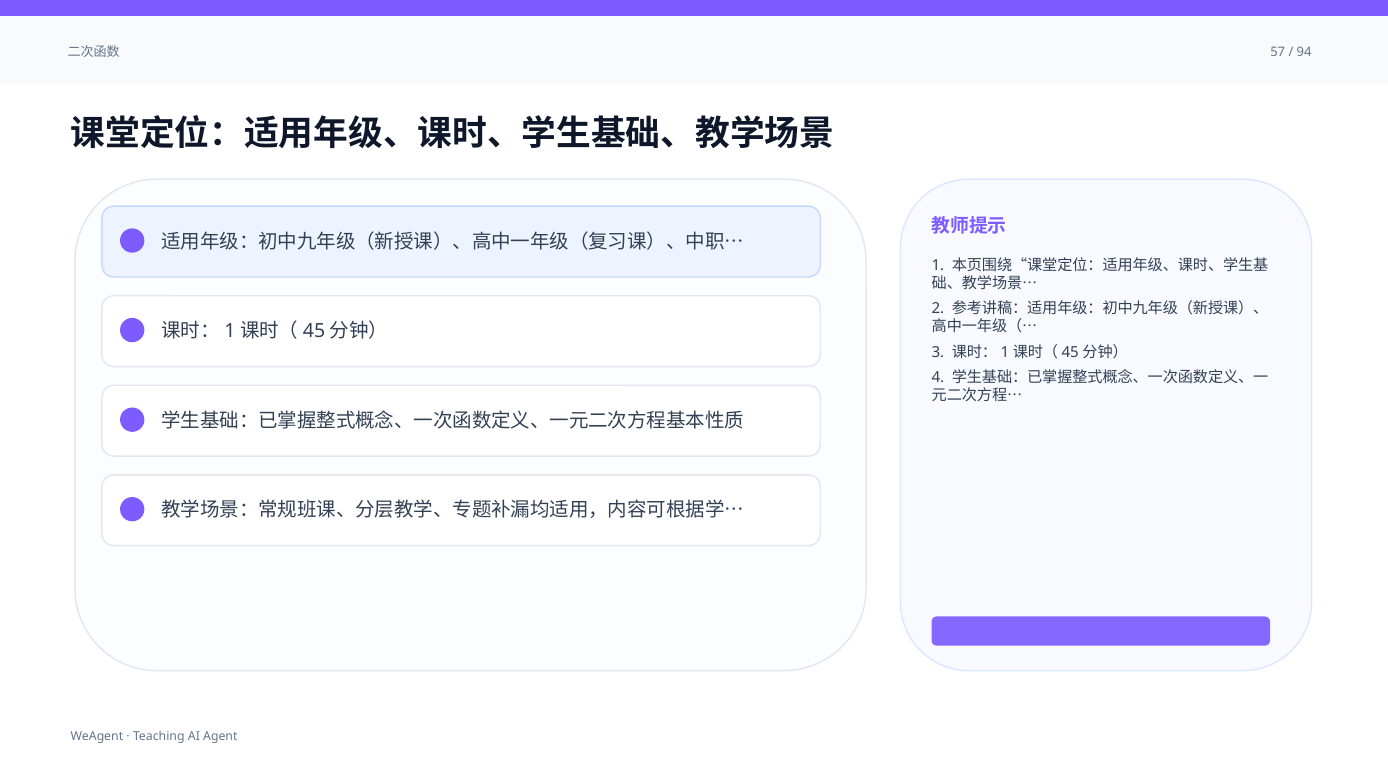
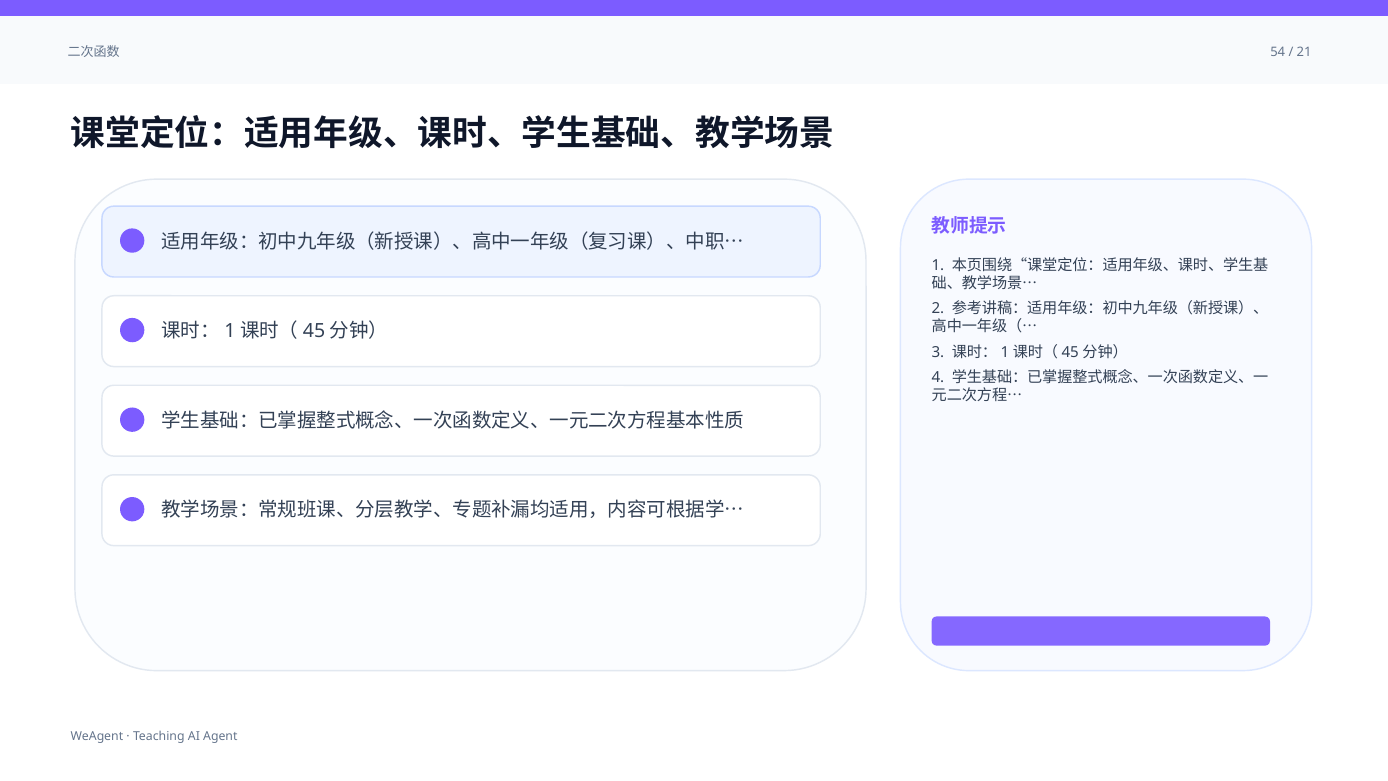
57: 57 -> 54 (1278, 52)
94: 94 -> 21 (1304, 52)
